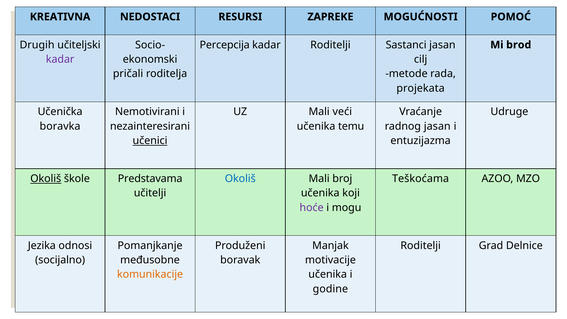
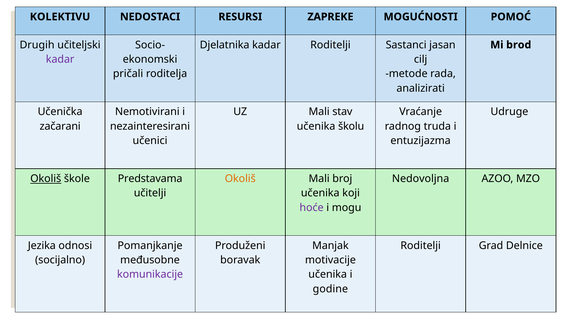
KREATIVNA: KREATIVNA -> KOLEKTIVU (60, 17)
Percepcija: Percepcija -> Djelatnika (225, 45)
projekata: projekata -> analizirati (421, 88)
veći: veći -> stav (342, 112)
boravka: boravka -> začarani (60, 126)
temu: temu -> školu (351, 126)
radnog jasan: jasan -> truda (437, 126)
učenici underline: present -> none (150, 141)
Okoliš colour: blue -> orange (240, 179)
Teškoćama: Teškoćama -> Nedovoljna (421, 179)
komunikacije colour: orange -> purple (150, 274)
